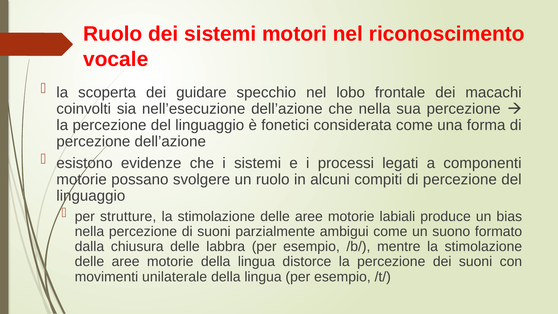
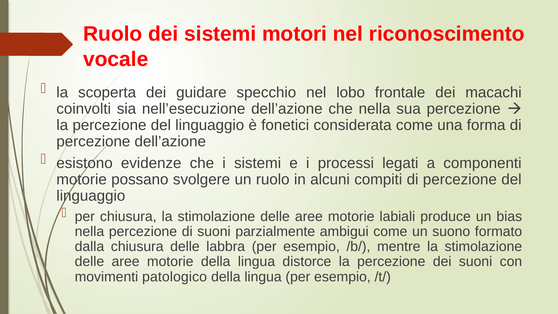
per strutture: strutture -> chiusura (128, 216)
unilaterale: unilaterale -> patologico (175, 277)
